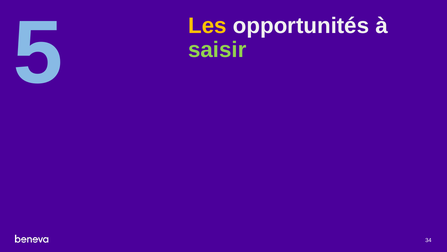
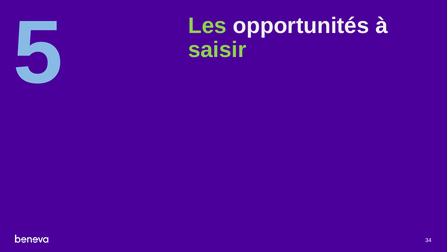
Les colour: yellow -> light green (207, 26)
